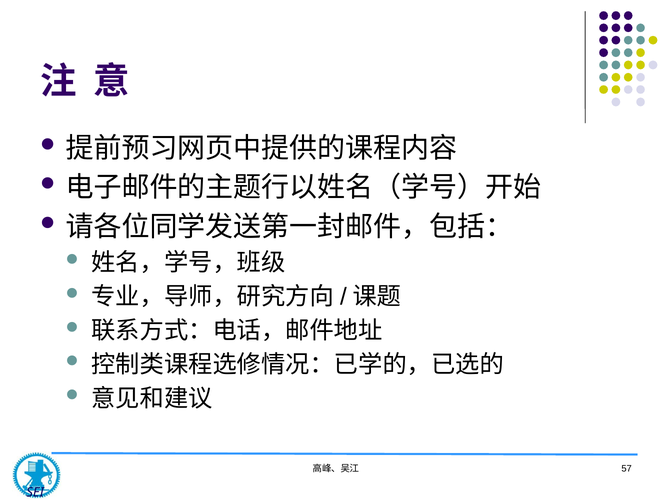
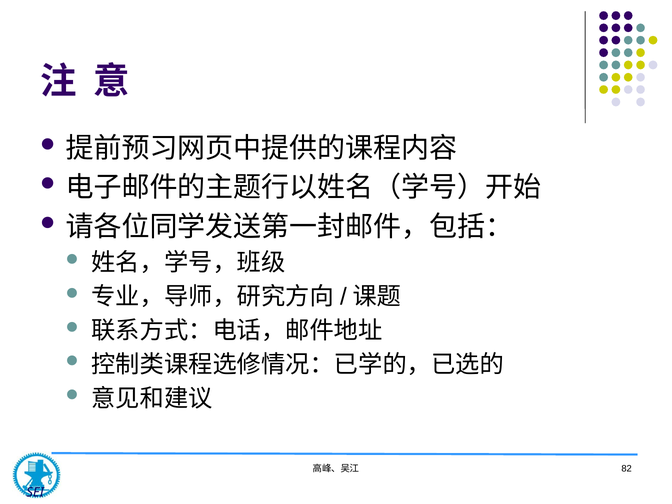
57: 57 -> 82 (627, 469)
